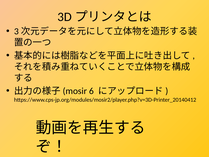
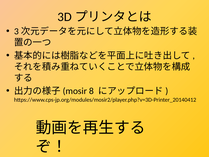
6: 6 -> 8 (91, 91)
